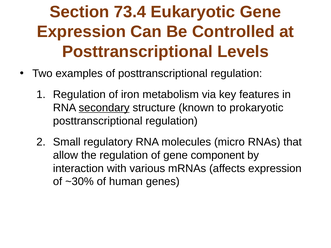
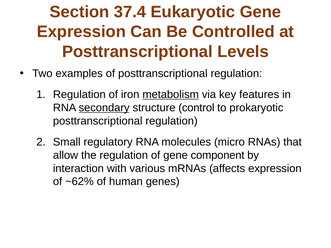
73.4: 73.4 -> 37.4 (130, 12)
metabolism underline: none -> present (171, 95)
known: known -> control (196, 108)
~30%: ~30% -> ~62% (79, 182)
